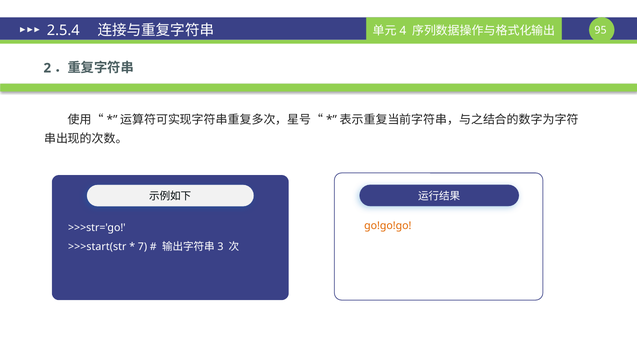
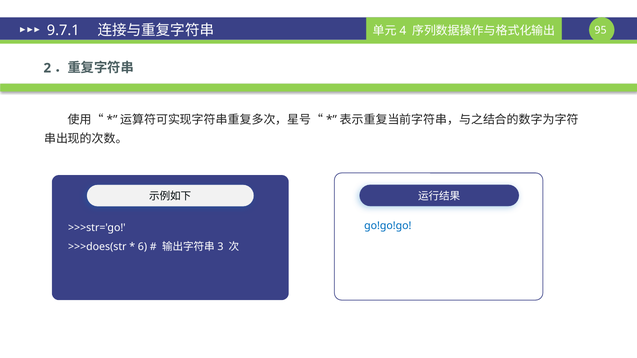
2.5.4: 2.5.4 -> 9.7.1 (63, 30)
go!go!go colour: orange -> blue (388, 226)
>>>start(str: >>>start(str -> >>>does(str (97, 247)
7: 7 -> 6 (142, 247)
